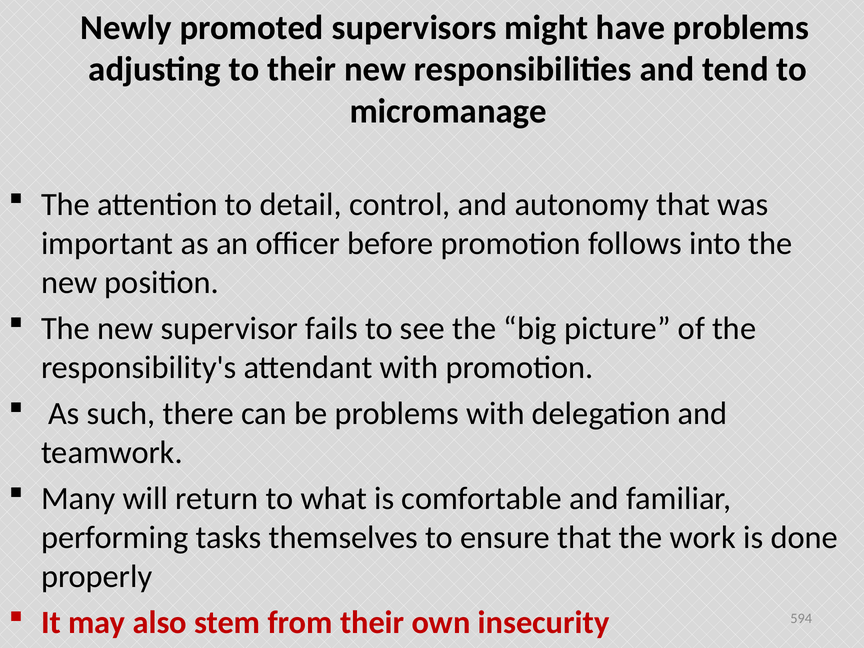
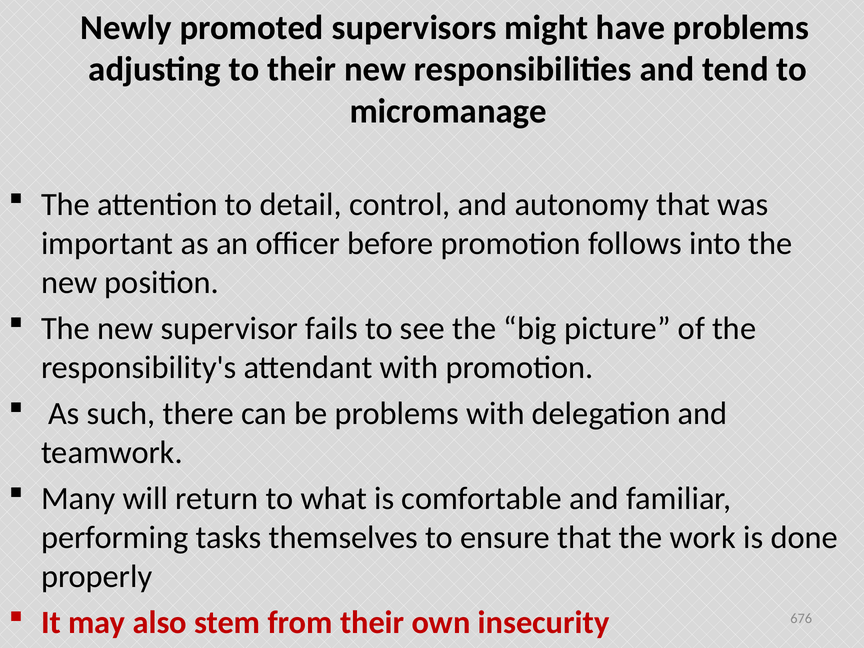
594: 594 -> 676 (801, 619)
